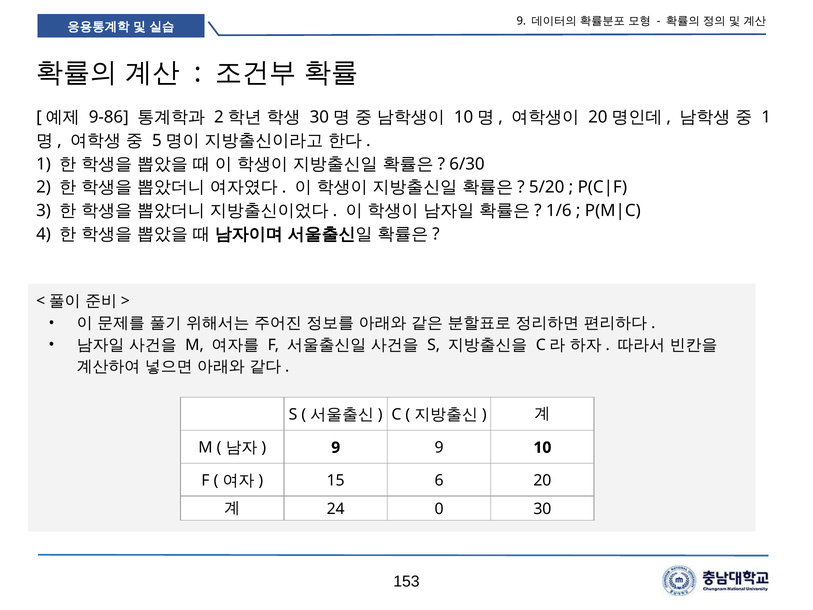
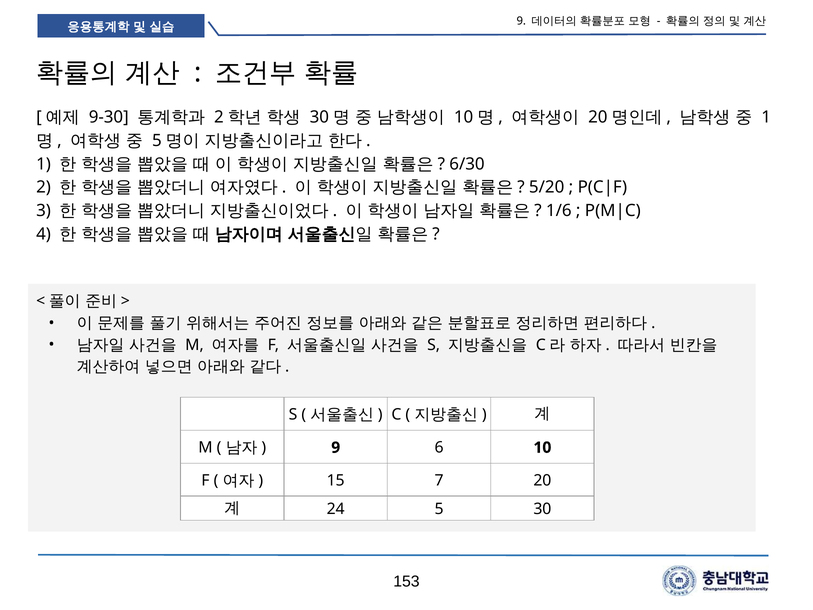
9-86: 9-86 -> 9-30 (109, 117)
9 9: 9 -> 6 (439, 447)
6: 6 -> 7 (439, 480)
0: 0 -> 5 (439, 509)
